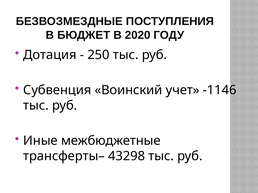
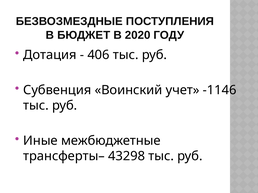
250: 250 -> 406 (98, 55)
